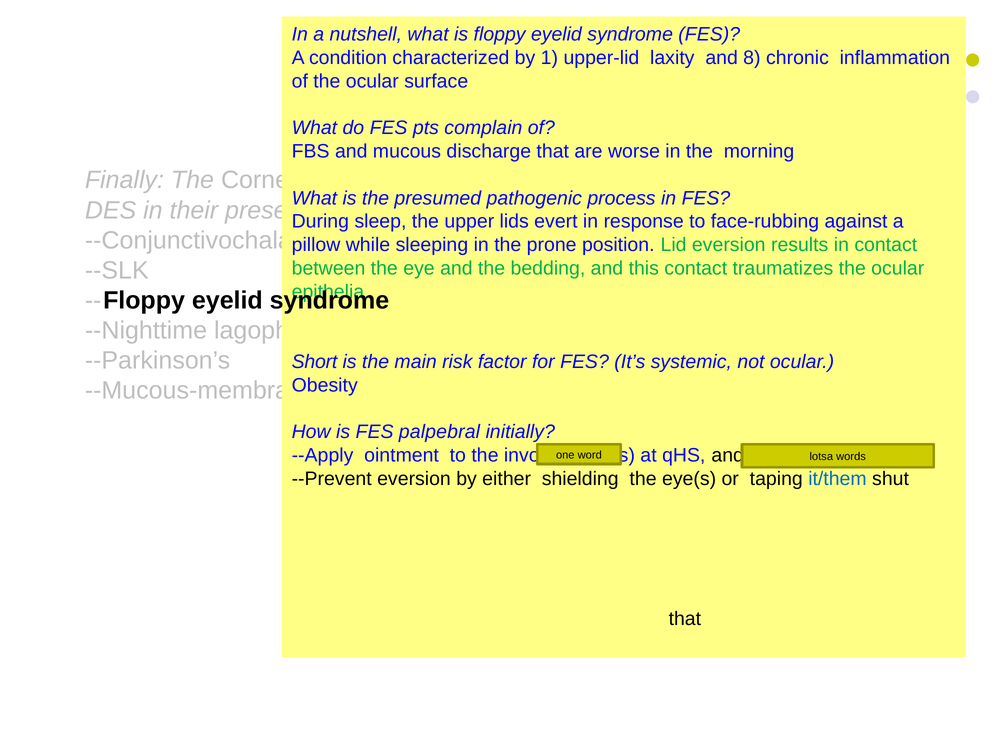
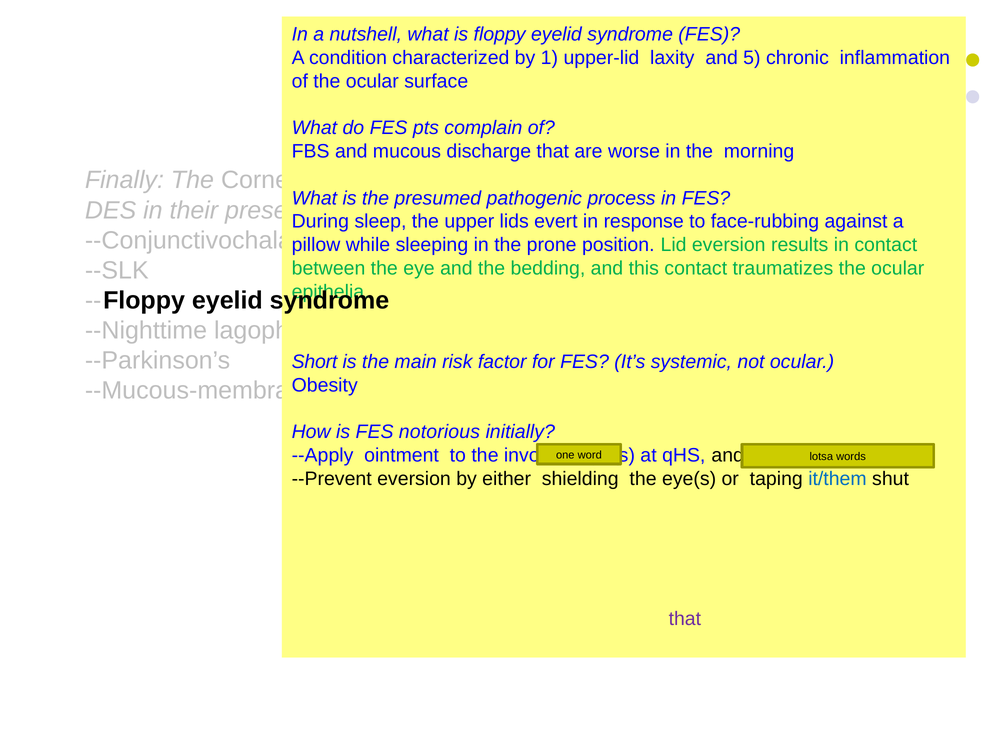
8: 8 -> 5 (752, 58)
palpebral: palpebral -> notorious (439, 432)
that colour: black -> purple (685, 619)
